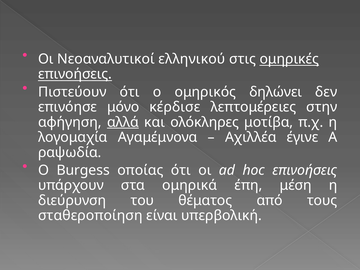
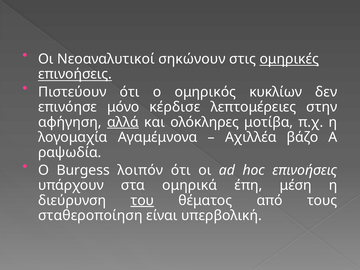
ελληνικού: ελληνικού -> σηκώνουν (192, 59)
δηλώνει: δηλώνει -> κυκλίων (276, 92)
έγινε: έγινε -> βάζο (303, 137)
οποίας: οποίας -> λοιπόν (140, 170)
του underline: none -> present (142, 200)
